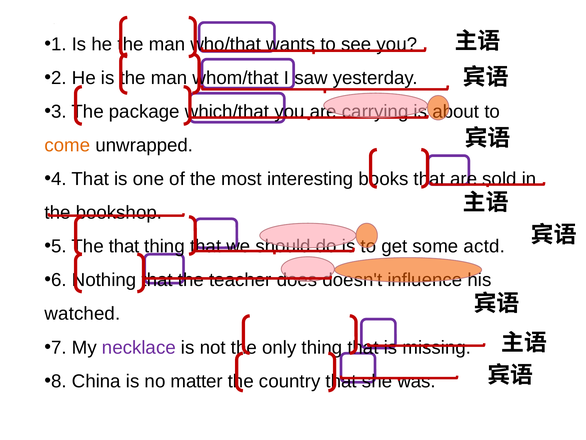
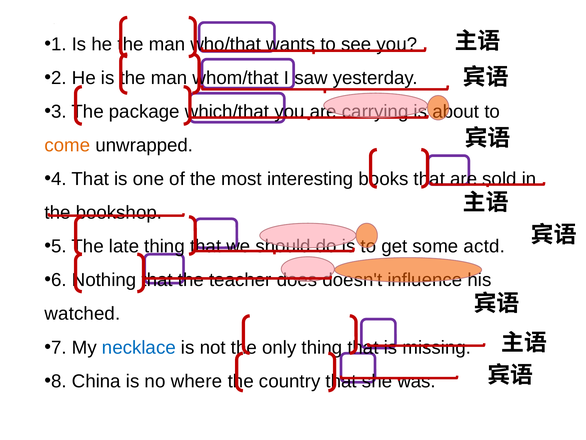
that: that -> late (124, 246)
necklace colour: purple -> blue (139, 347)
matter: matter -> where (197, 381)
